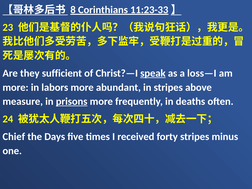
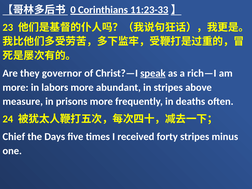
8: 8 -> 0 (73, 10)
sufficient: sufficient -> governor (62, 73)
loss—I: loss—I -> rich—I (202, 73)
prisons underline: present -> none (72, 101)
